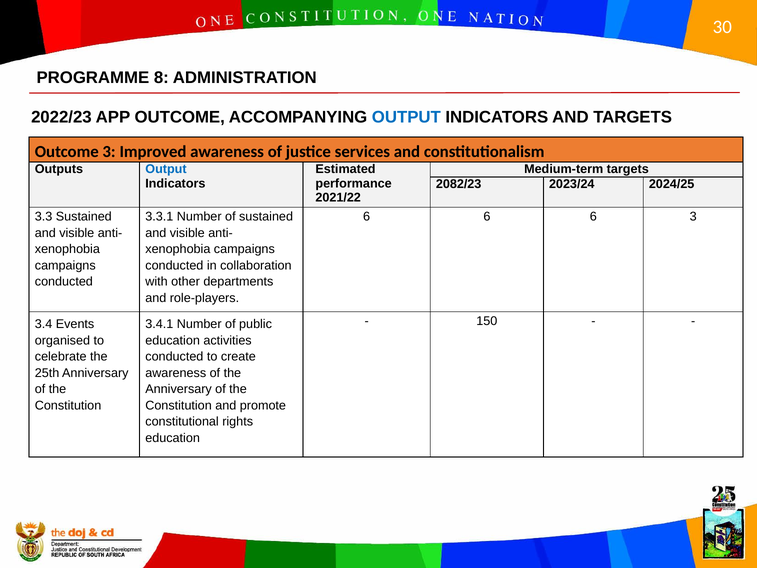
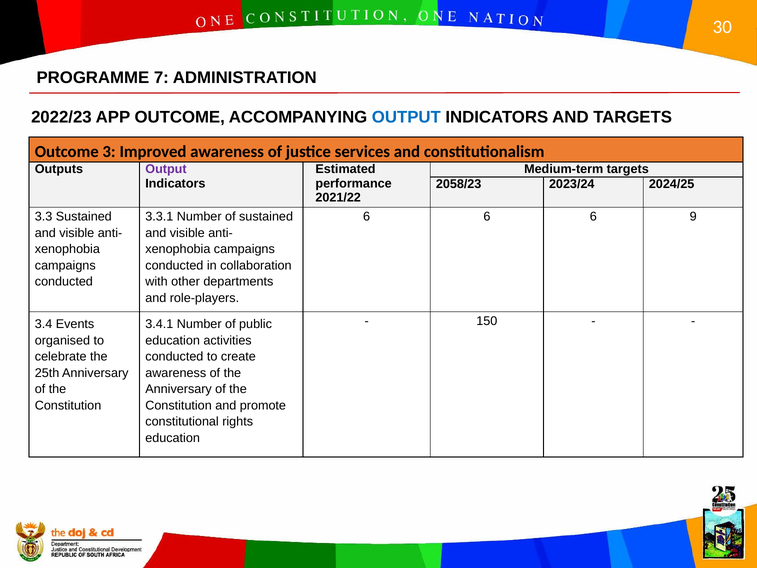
8: 8 -> 7 (161, 77)
Output colour: blue -> purple (166, 169)
2082/23: 2082/23 -> 2058/23 (459, 184)
6 3: 3 -> 9 (693, 217)
